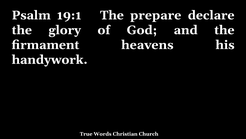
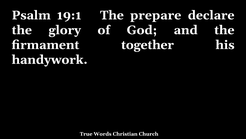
heavens: heavens -> together (147, 45)
